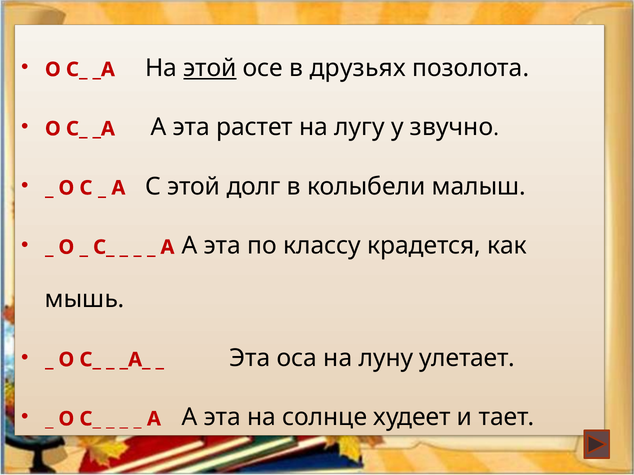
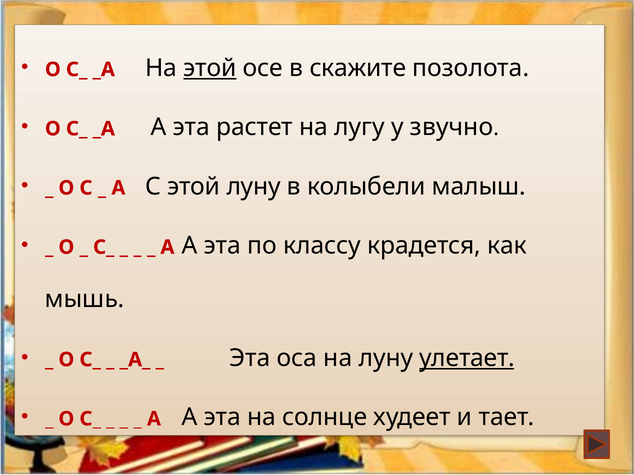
друзьях: друзьях -> скажите (358, 68)
этой долг: долг -> луну (254, 187)
улетает underline: none -> present (467, 359)
